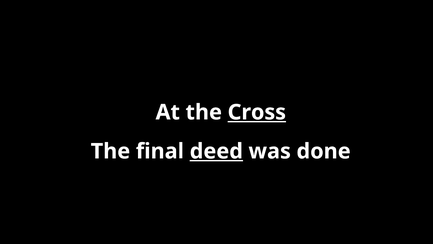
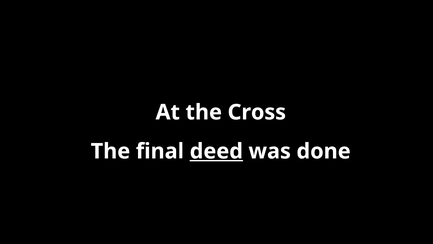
Cross underline: present -> none (257, 112)
